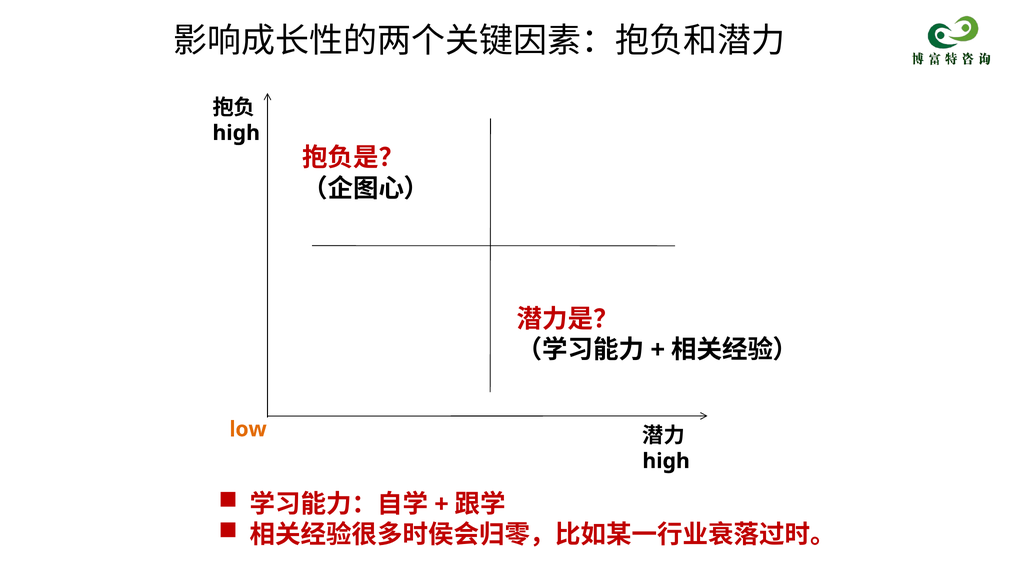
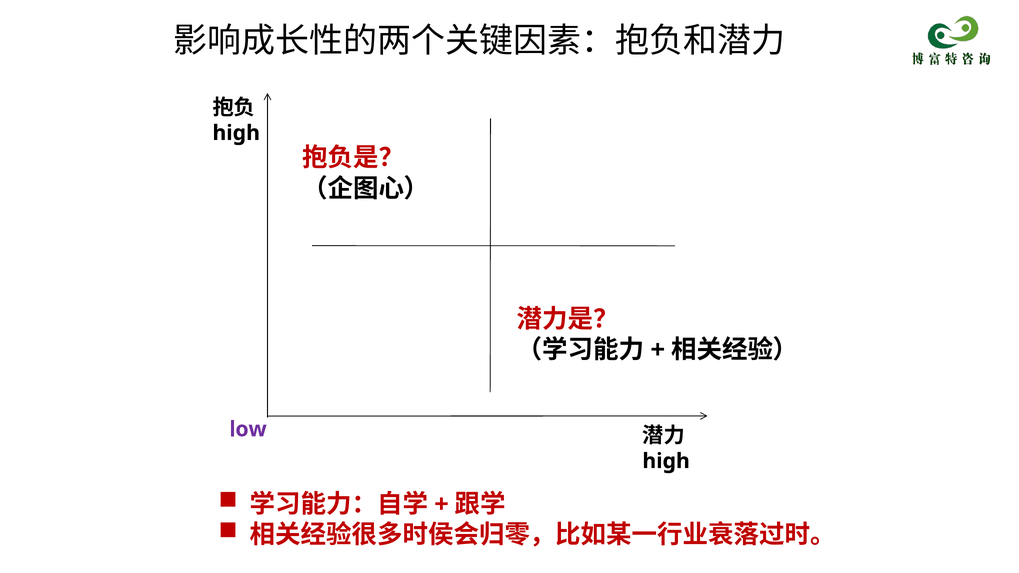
low colour: orange -> purple (248, 429)
